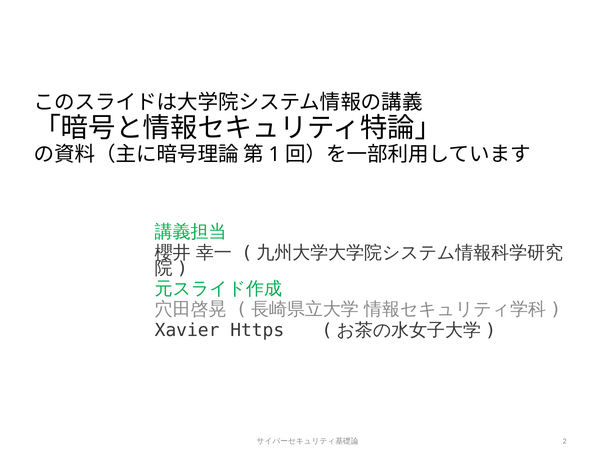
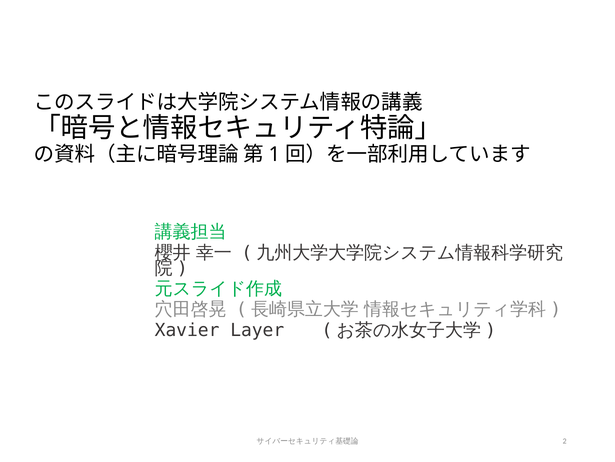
Https: Https -> Layer (257, 330)
